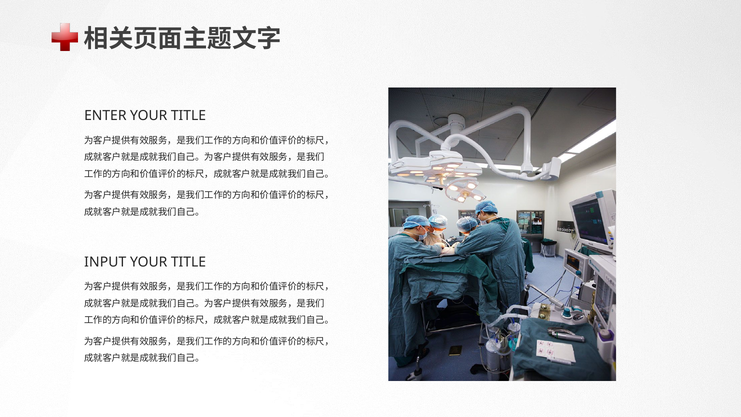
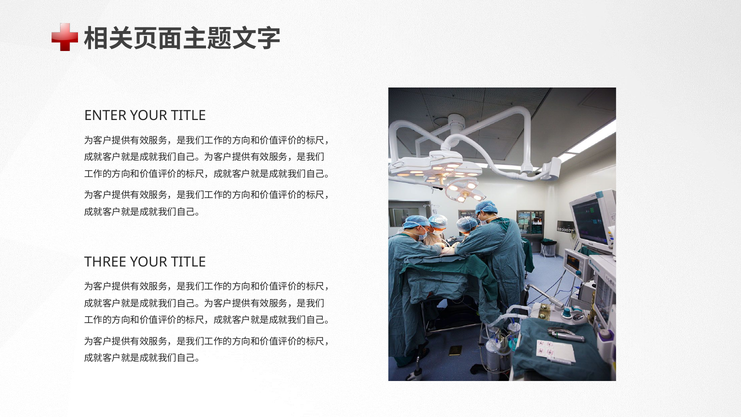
INPUT: INPUT -> THREE (105, 262)
